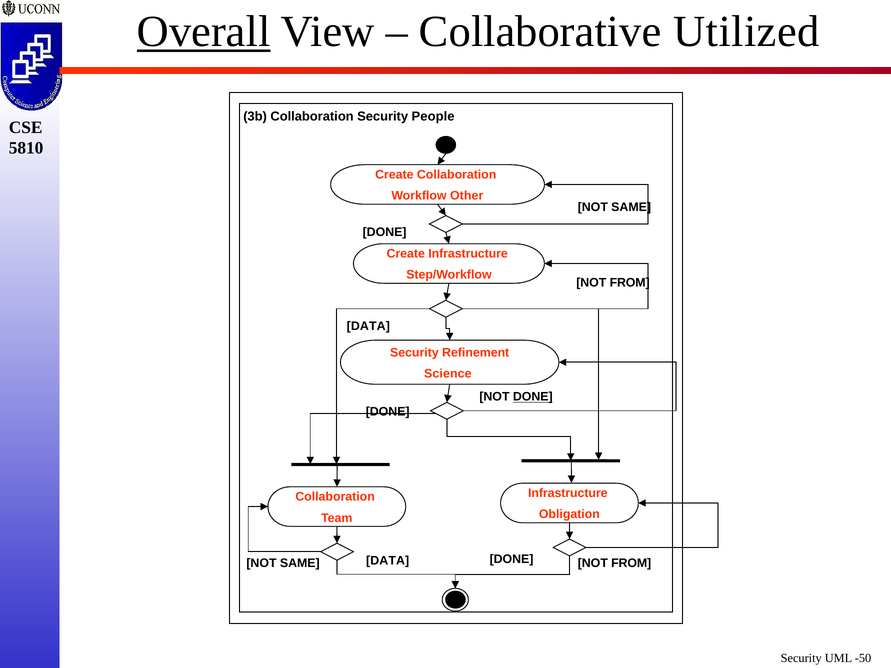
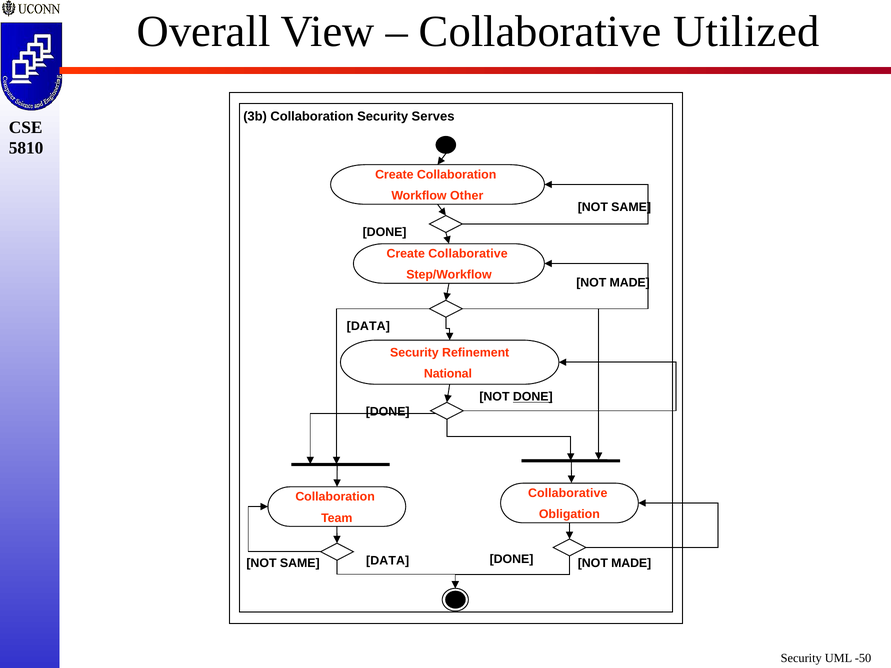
Overall underline: present -> none (204, 31)
People: People -> Serves (433, 117)
Create Infrastructure: Infrastructure -> Collaborative (468, 254)
FROM: FROM -> MADE (630, 283)
Science: Science -> National (448, 374)
Infrastructure: Infrastructure -> Collaborative (568, 494)
FROM: FROM -> MADE (631, 563)
